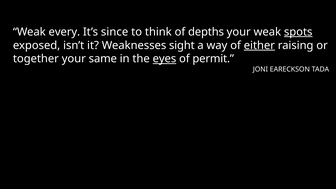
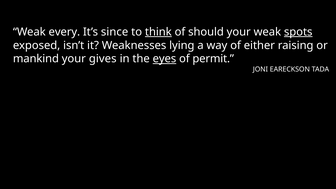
think underline: none -> present (158, 32)
depths: depths -> should (206, 32)
sight: sight -> lying (182, 45)
either underline: present -> none (259, 45)
together: together -> mankind (36, 59)
same: same -> gives (103, 59)
